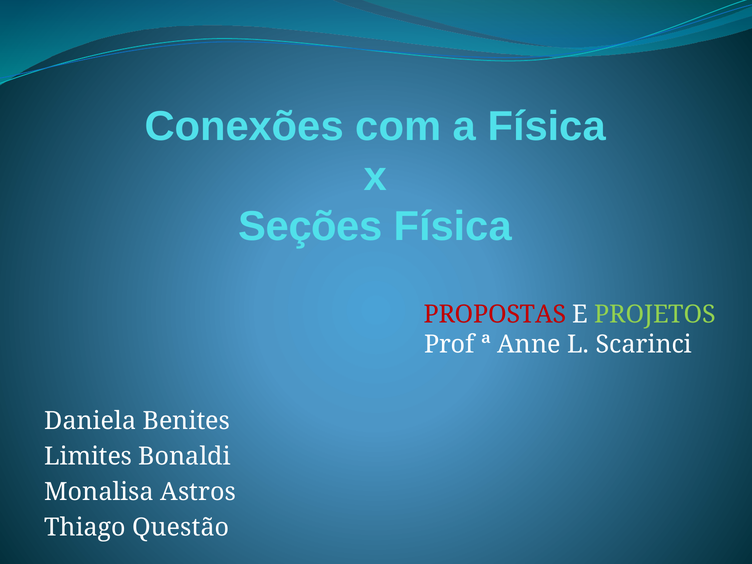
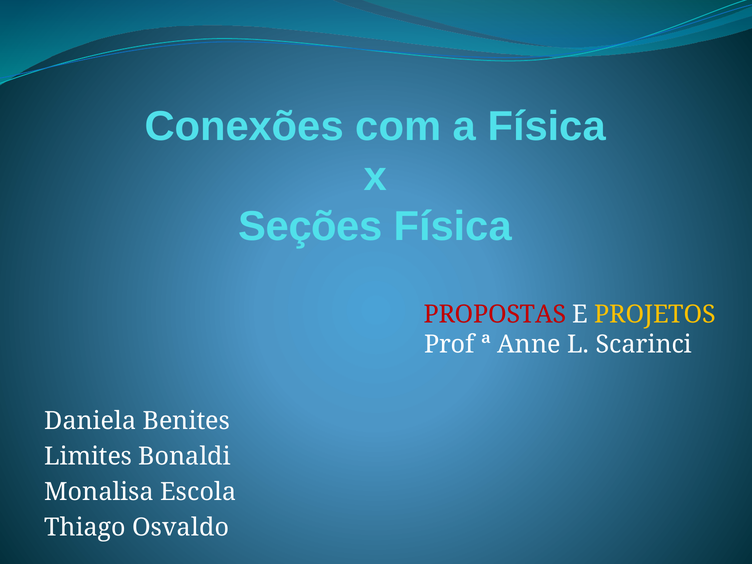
PROJETOS colour: light green -> yellow (655, 314)
Astros: Astros -> Escola (198, 492)
Questão: Questão -> Osvaldo (181, 527)
